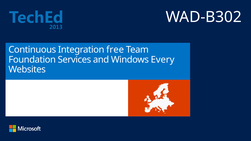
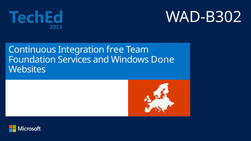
Every: Every -> Done (163, 60)
